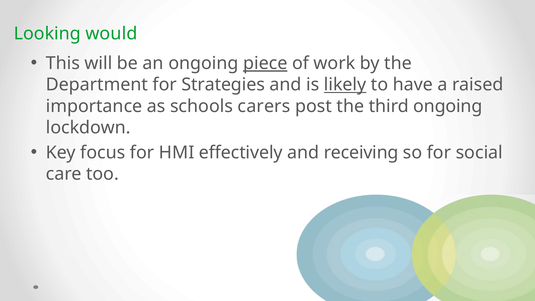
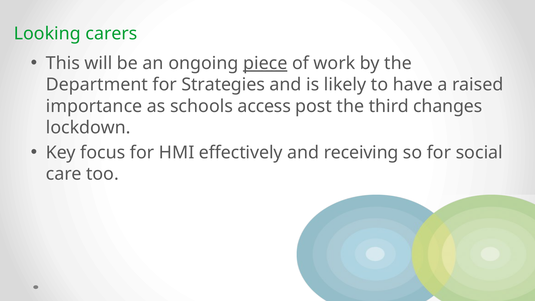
would: would -> carers (112, 34)
likely underline: present -> none (345, 85)
carers: carers -> access (264, 106)
third ongoing: ongoing -> changes (448, 106)
